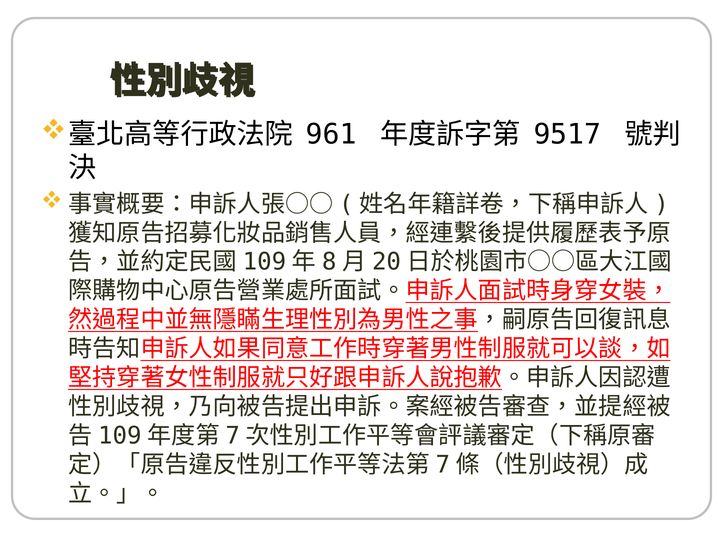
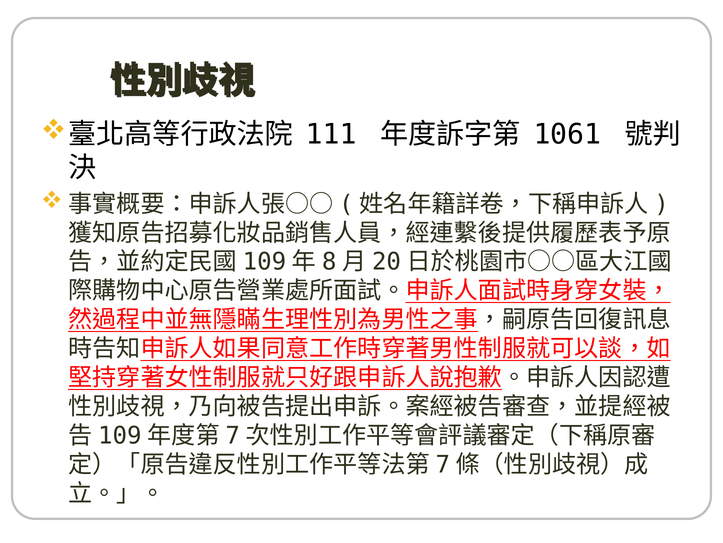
961: 961 -> 111 (331, 134)
9517: 9517 -> 1061 (567, 134)
